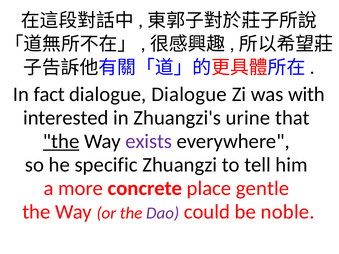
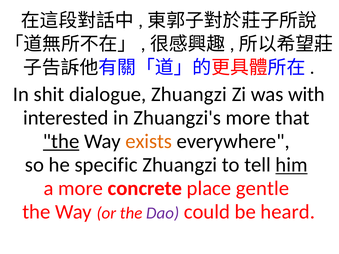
fact: fact -> shit (49, 94)
dialogue Dialogue: Dialogue -> Zhuangzi (189, 94)
Zhuangzi's urine: urine -> more (248, 118)
exists colour: purple -> orange (149, 141)
him underline: none -> present (292, 165)
noble: noble -> heard (288, 212)
